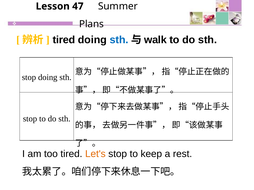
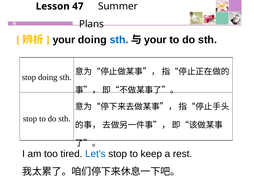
tired: tired -> your (64, 40)
walk: walk -> your (155, 40)
Let's colour: orange -> blue (95, 154)
